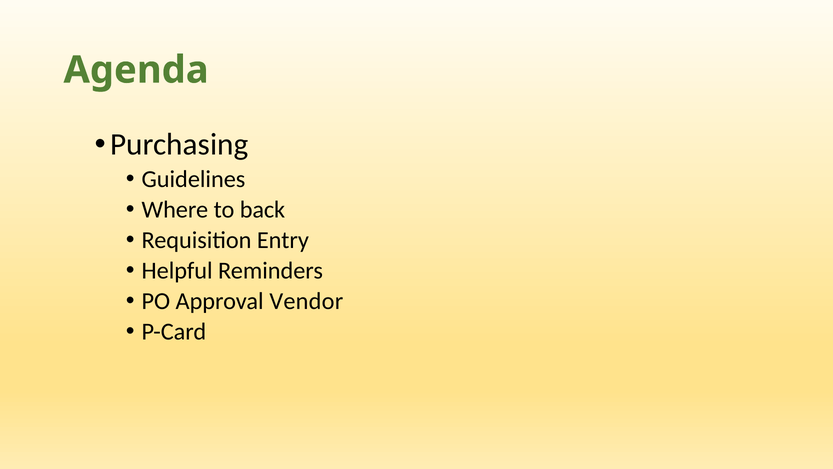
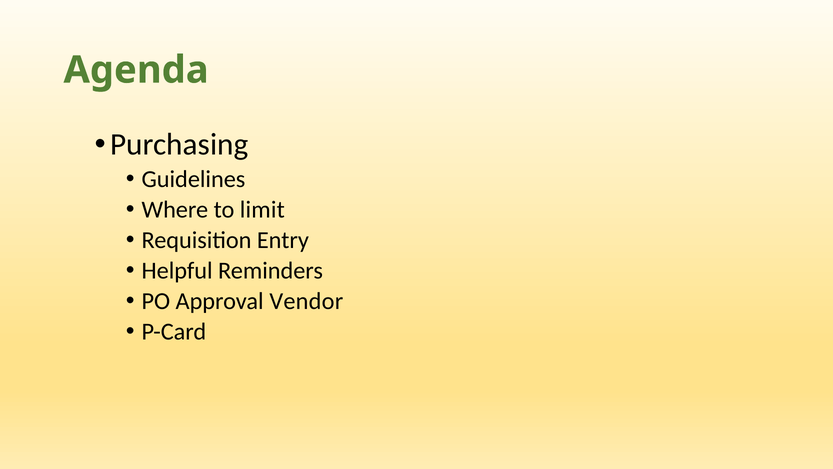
back: back -> limit (262, 209)
